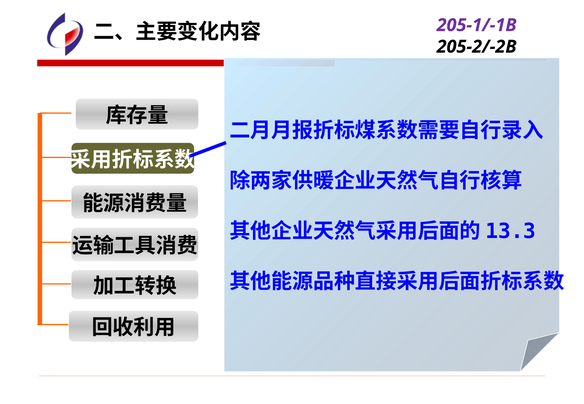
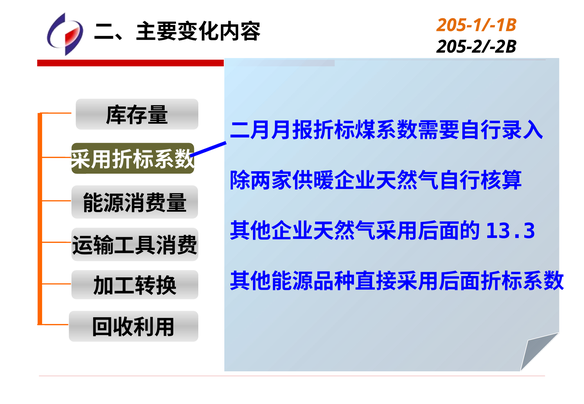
205-1/-1B colour: purple -> orange (477, 25)
